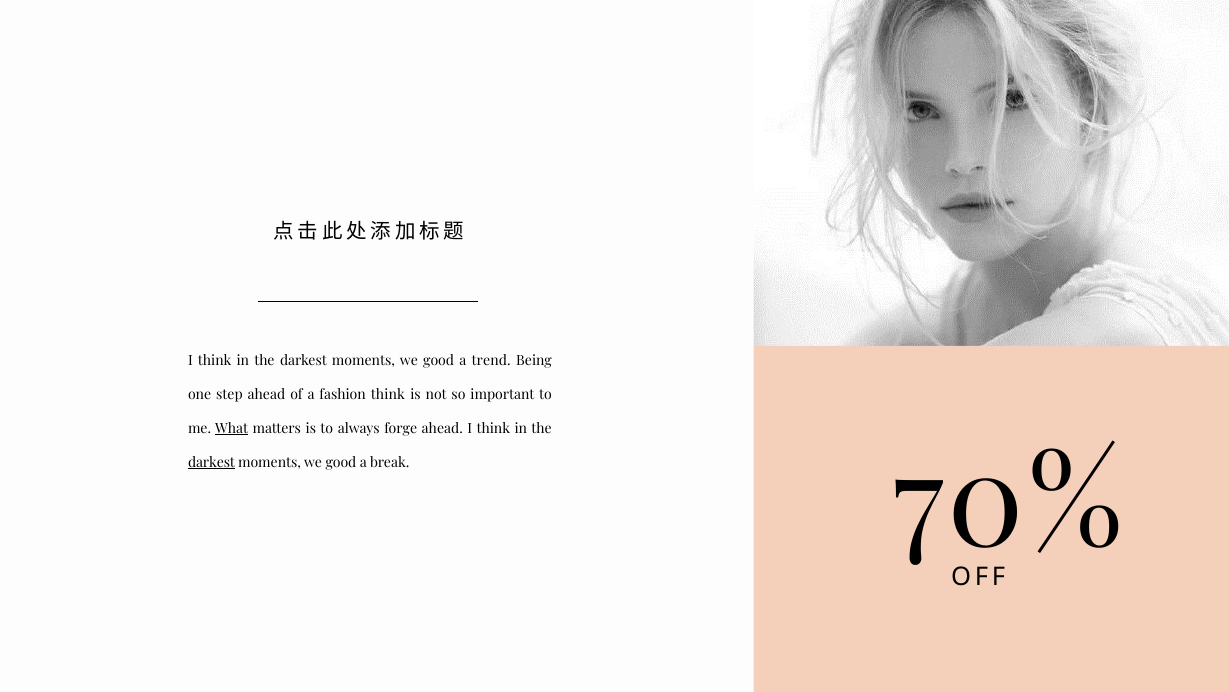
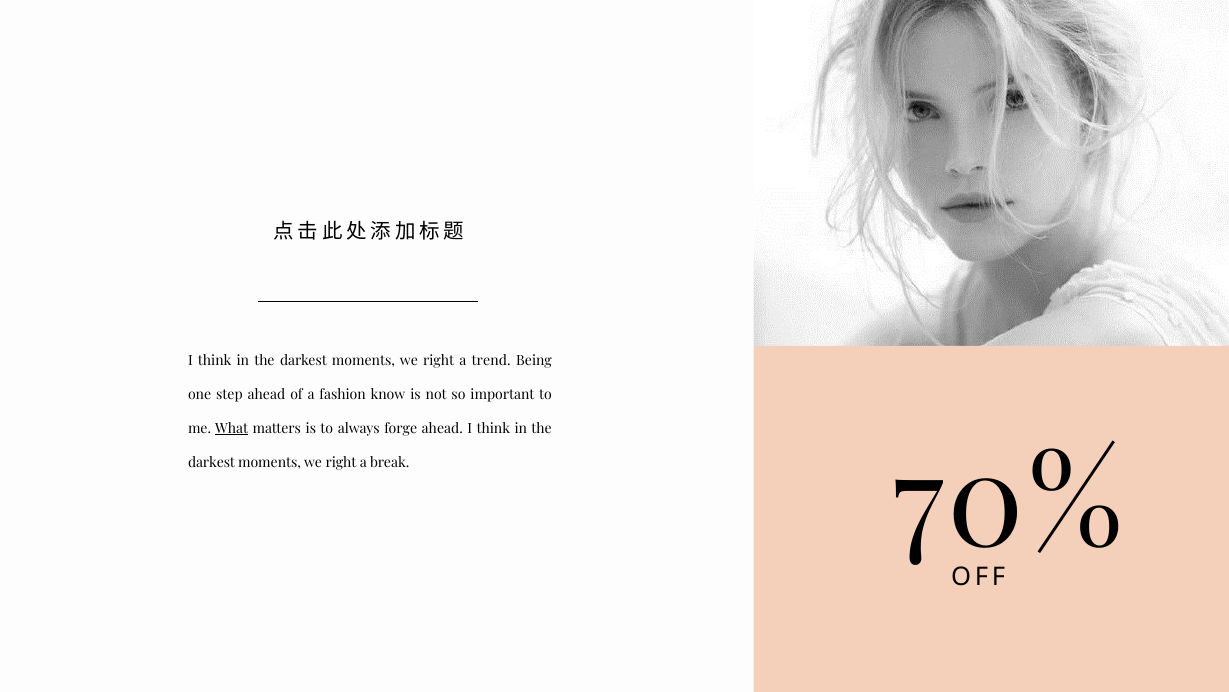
good: good -> right (439, 361)
fashion think: think -> know (388, 394)
darkest underline: present -> none (211, 462)
good: good -> right (341, 462)
